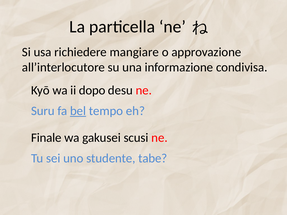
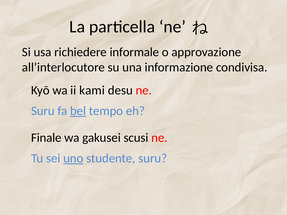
mangiare: mangiare -> informale (134, 52)
dopo: dopo -> kami (92, 90)
uno underline: none -> present (73, 159)
studente tabe: tabe -> suru (153, 159)
